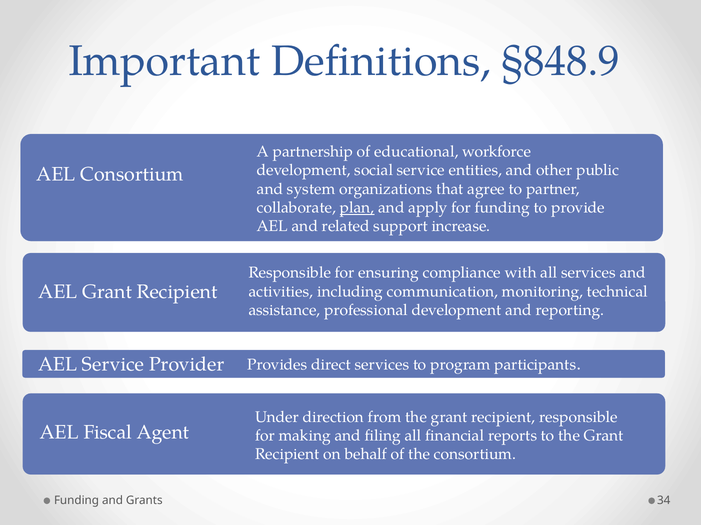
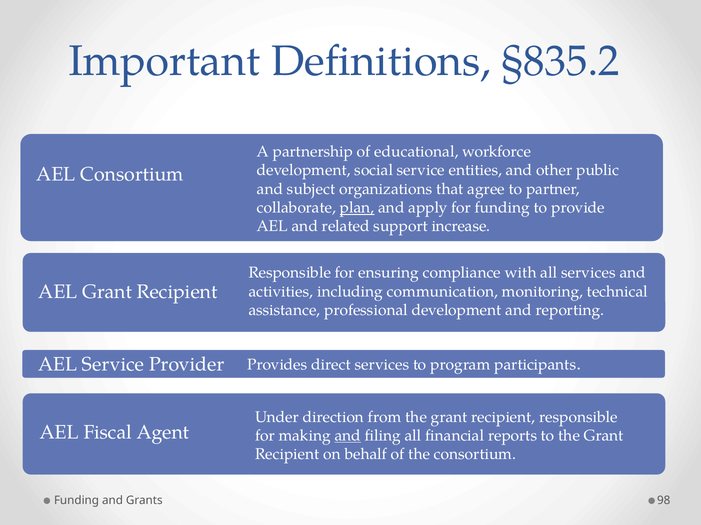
§848.9: §848.9 -> §835.2 (561, 61)
system: system -> subject (311, 189)
and underline: none -> present (348, 436)
34: 34 -> 98 (664, 501)
